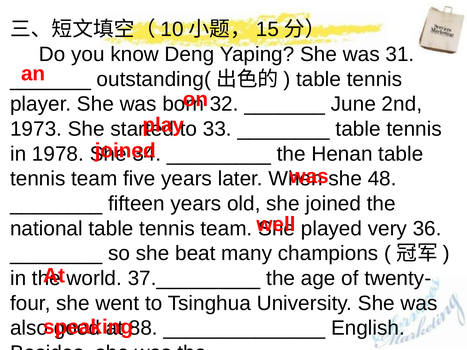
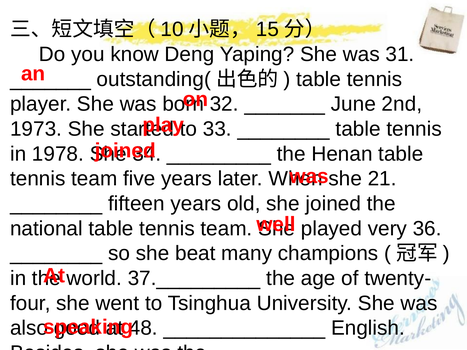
48: 48 -> 21 (382, 179)
88: 88 -> 48 (143, 328)
